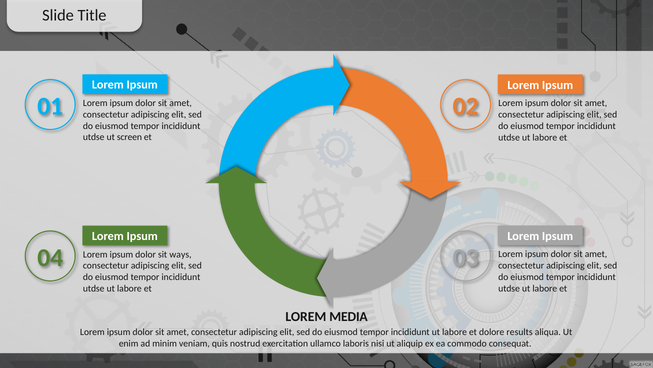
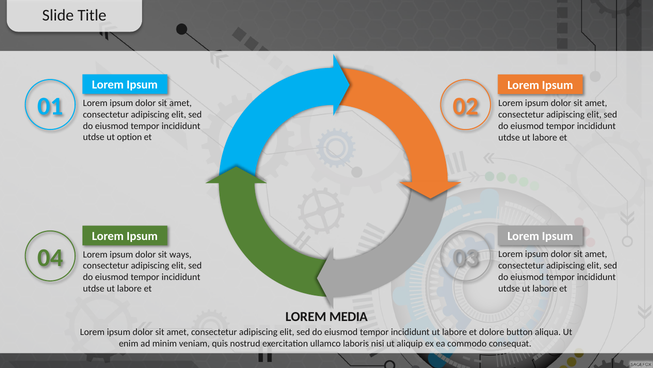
screen: screen -> option (129, 137)
results: results -> button (520, 331)
